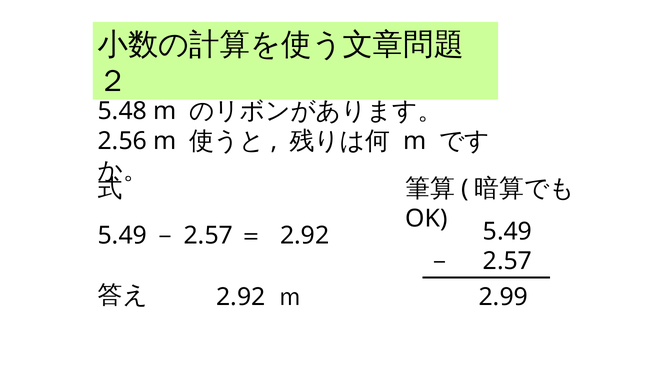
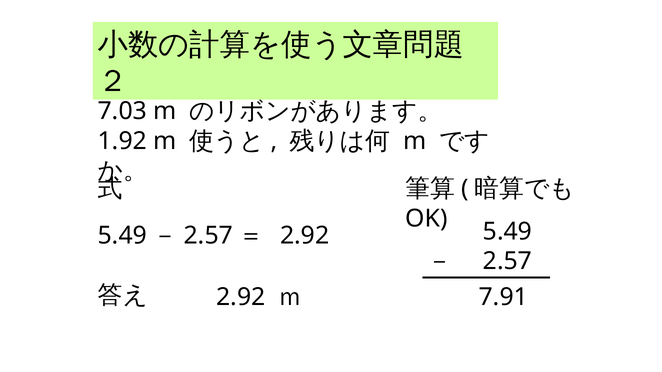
5.48: 5.48 -> 7.03 (122, 111)
2.56: 2.56 -> 1.92 (122, 141)
2.99: 2.99 -> 7.91 (503, 297)
